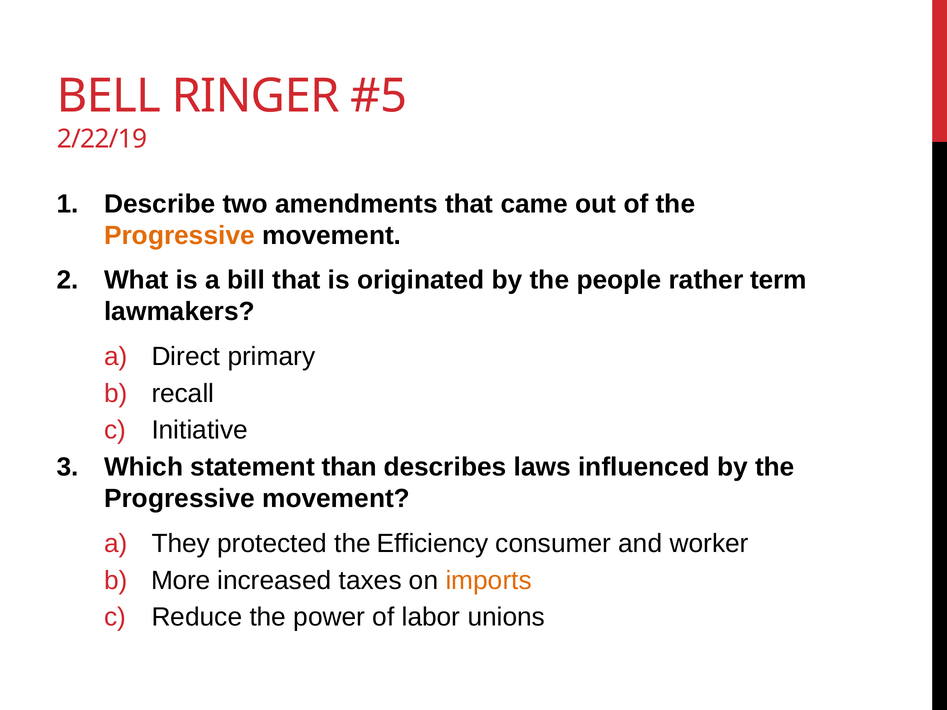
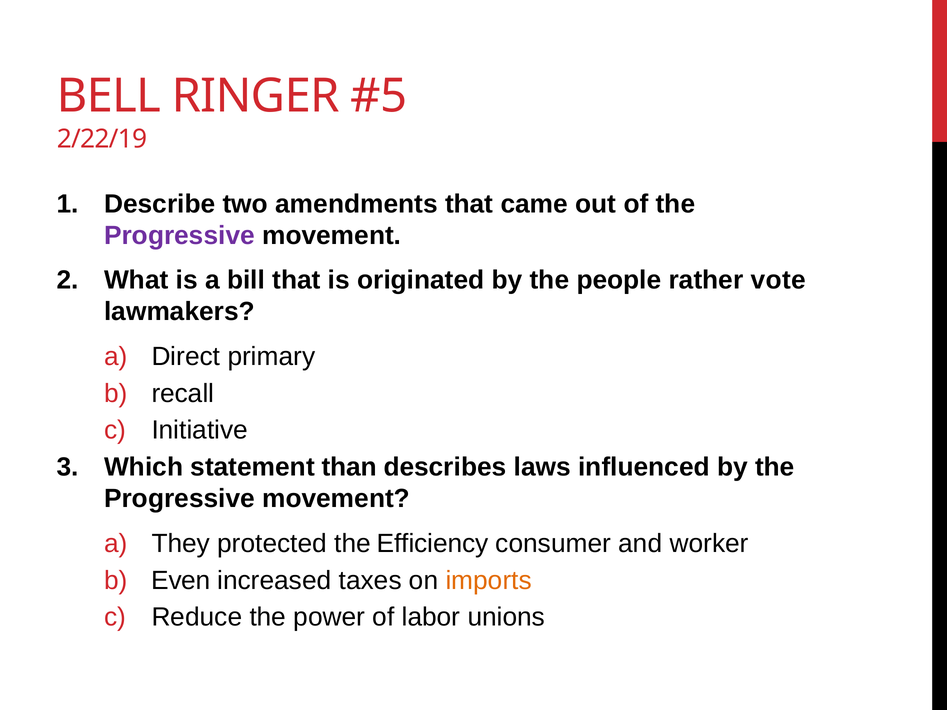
Progressive colour: orange -> purple (180, 236)
term: term -> vote (778, 280)
More: More -> Even (181, 581)
